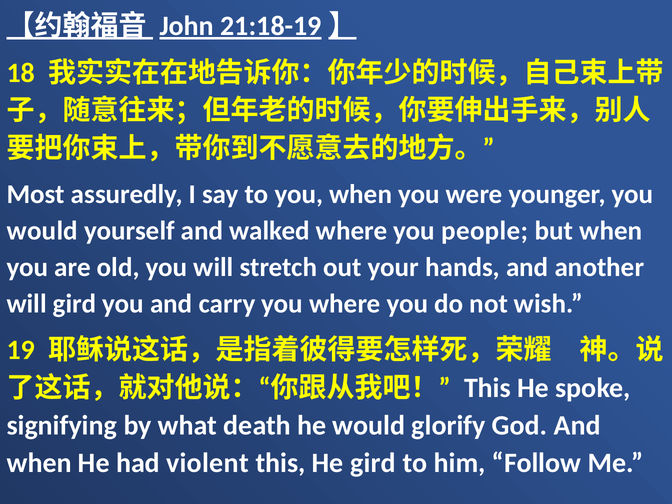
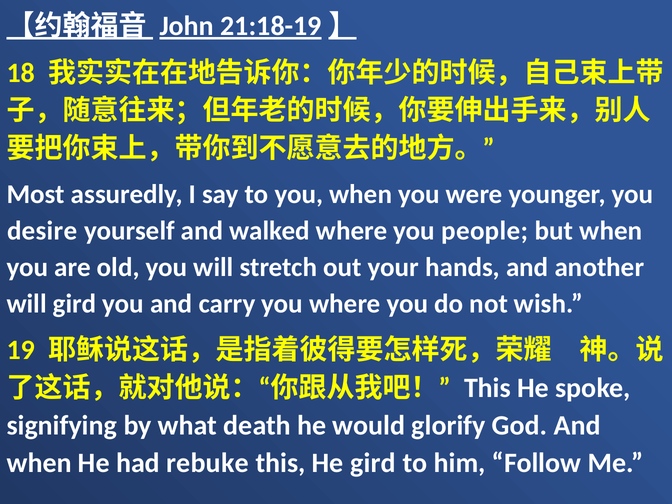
would: would -> desire (42, 231)
violent: violent -> rebuke (208, 463)
